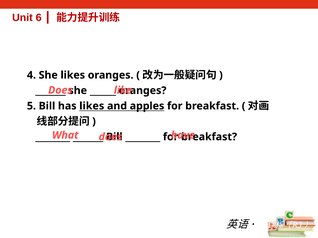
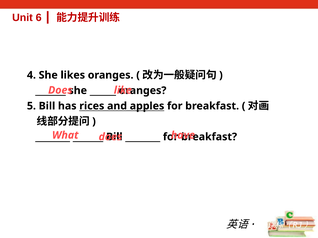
has likes: likes -> rices (92, 106)
